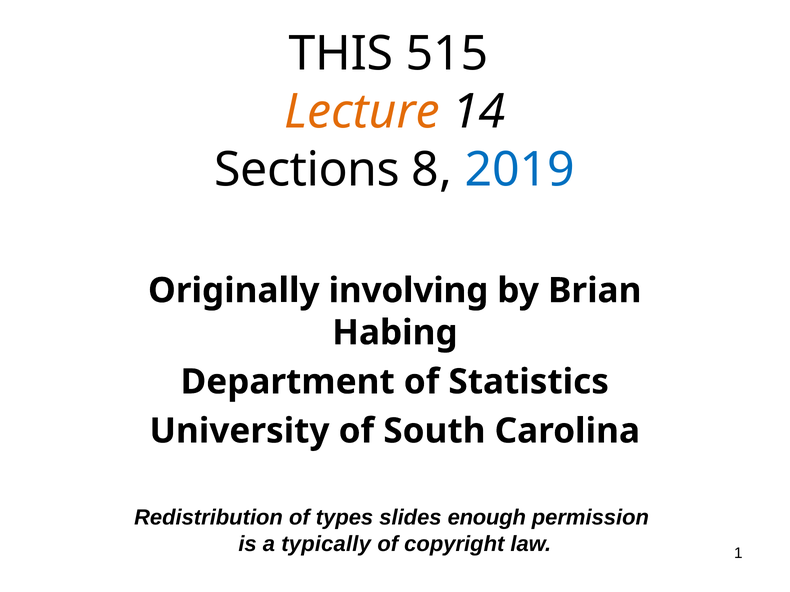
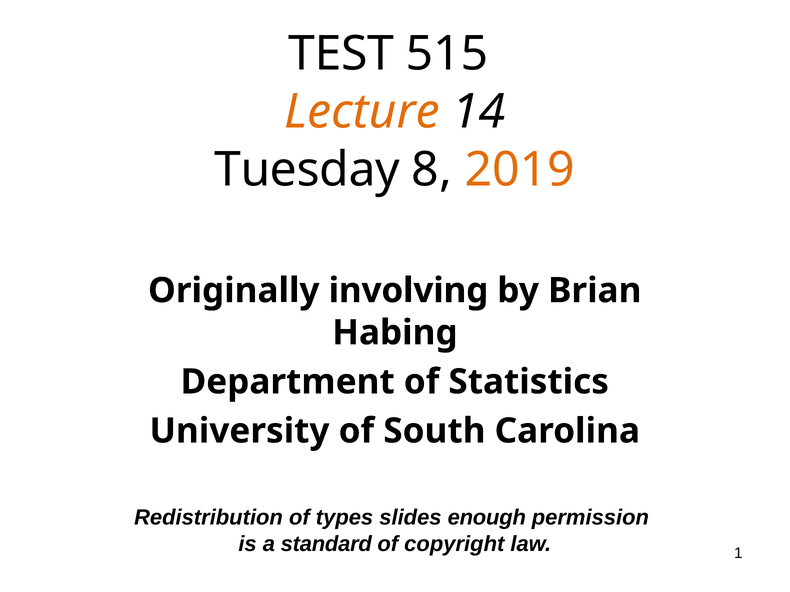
THIS: THIS -> TEST (341, 54)
Sections: Sections -> Tuesday (307, 170)
2019 colour: blue -> orange (520, 170)
typically: typically -> standard (326, 545)
